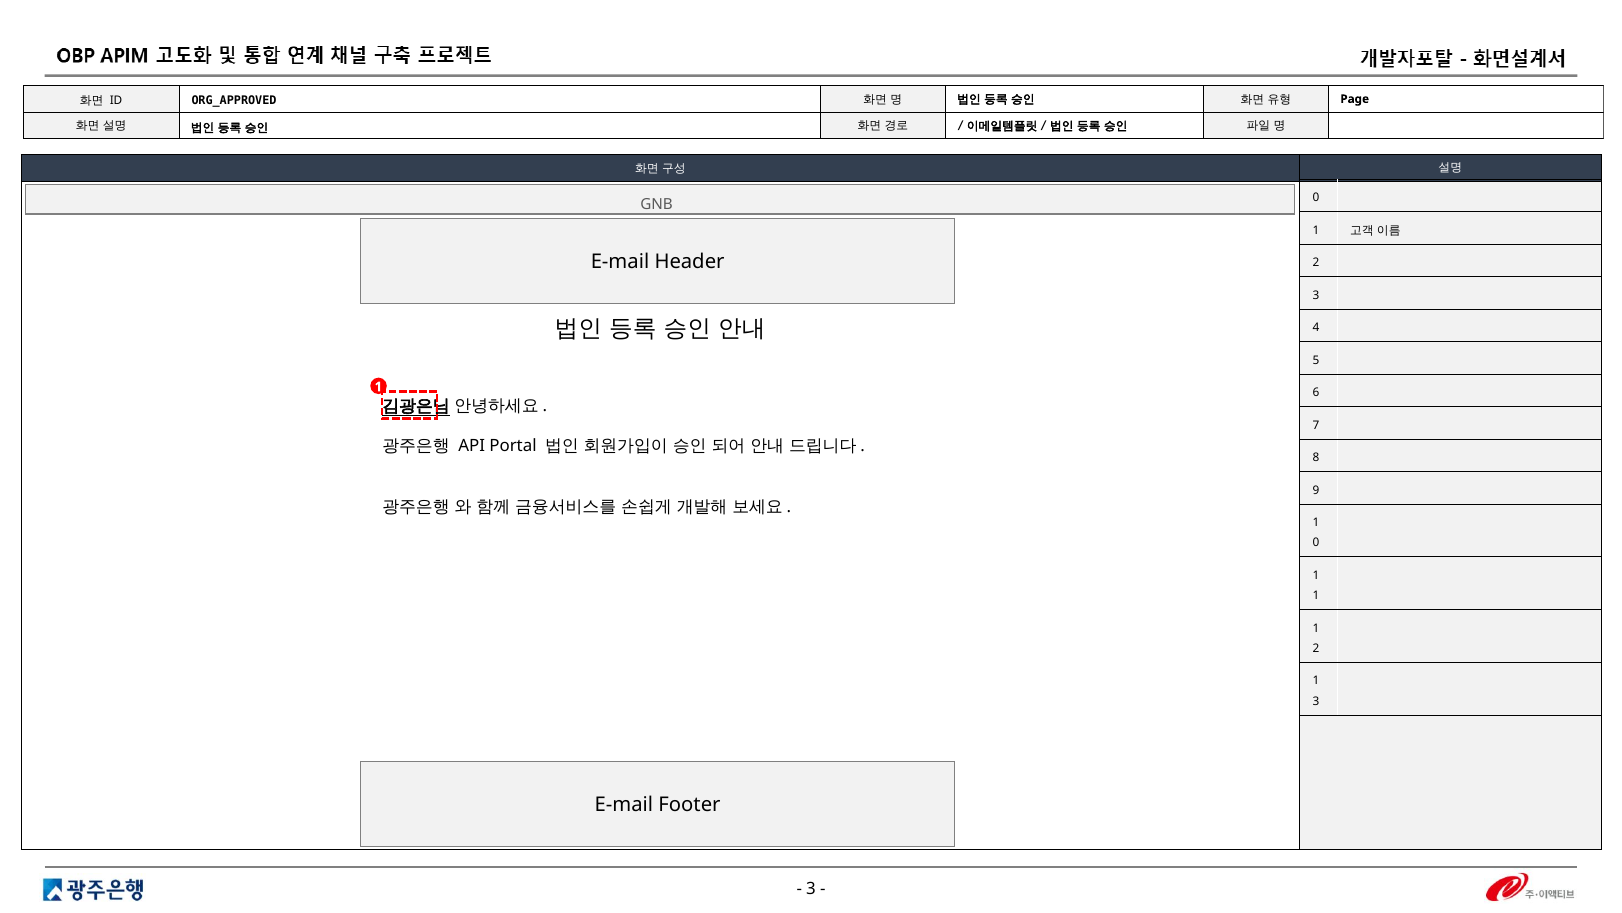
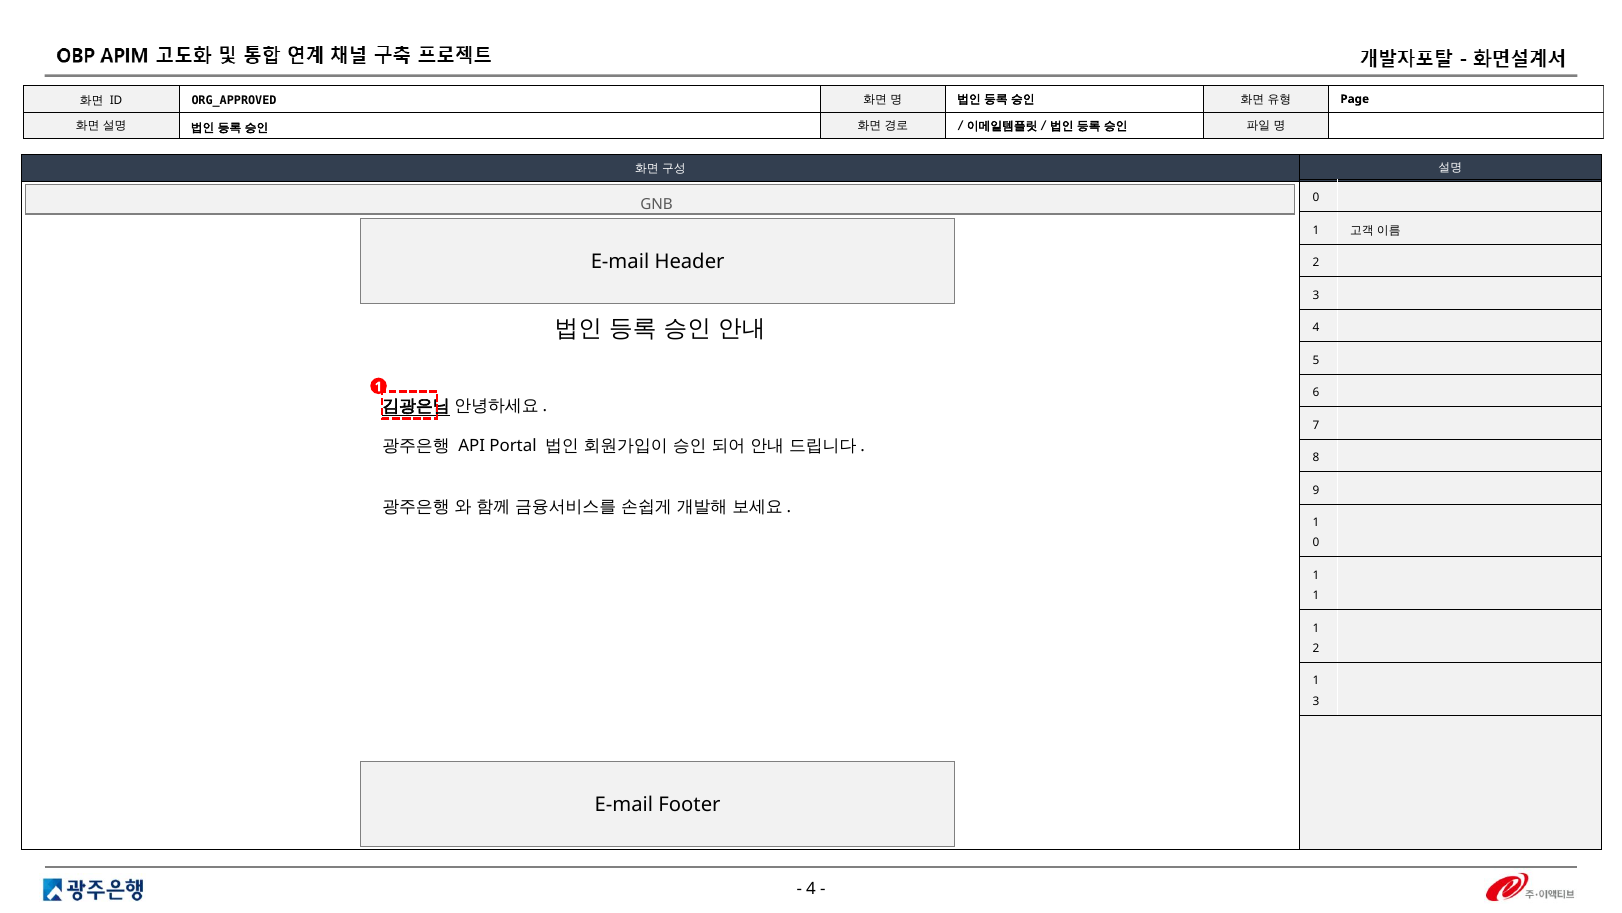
3: 3 -> 4 (811, 888)
